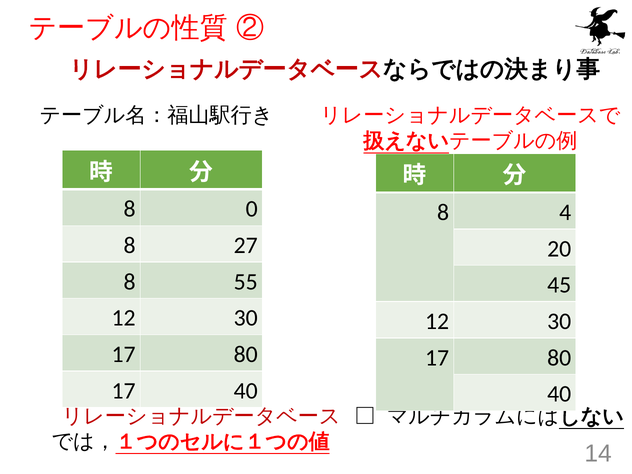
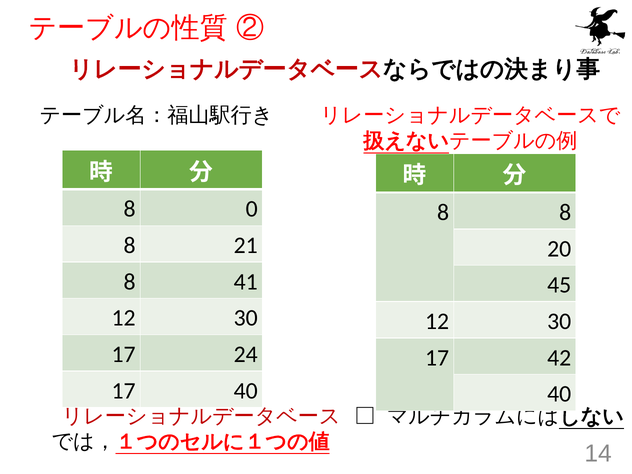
8 4: 4 -> 8 (565, 212)
27: 27 -> 21 (246, 245)
55: 55 -> 41 (246, 282)
80: 80 -> 24 (246, 355)
80: 80 -> 42 (559, 358)
